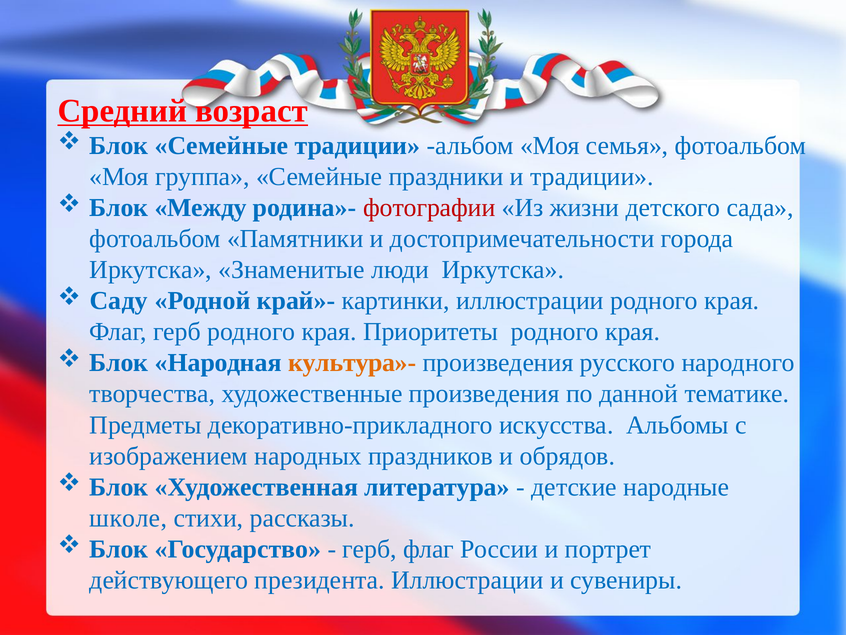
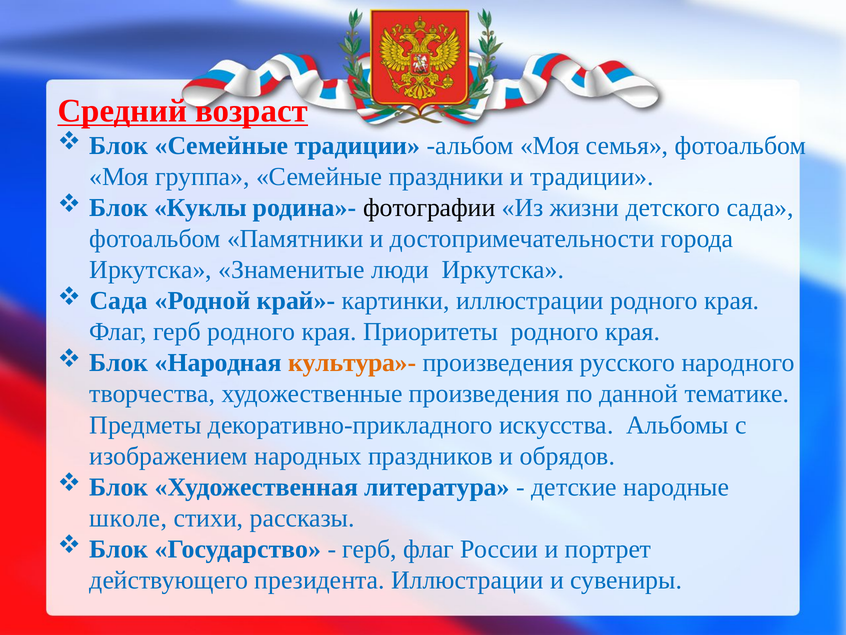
Между: Между -> Куклы (201, 208)
фотографии colour: red -> black (429, 208)
Саду: Саду -> Сада (119, 301)
